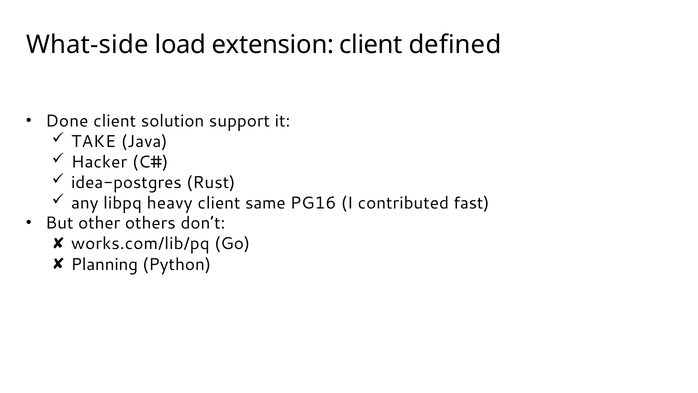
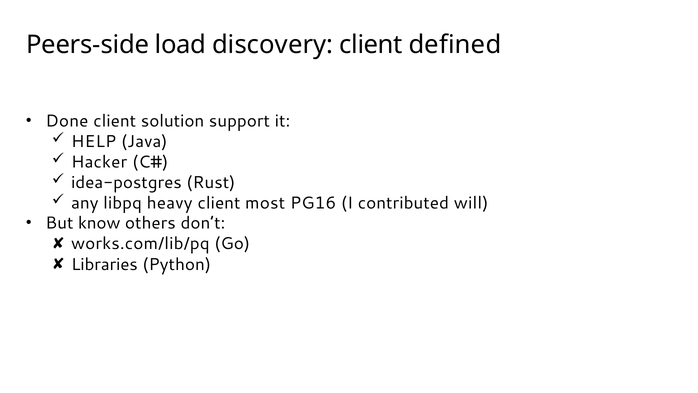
What-side: What-side -> Peers-side (88, 45)
extension: extension -> discovery (273, 45)
TAKE: TAKE -> HELP (94, 141)
same: same -> most (265, 203)
fast: fast -> will (471, 203)
other: other -> know (99, 223)
Planning: Planning -> Libraries (104, 264)
